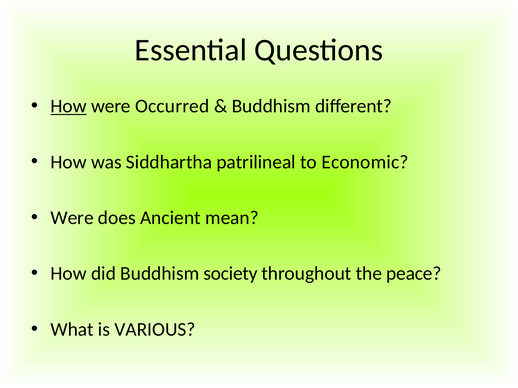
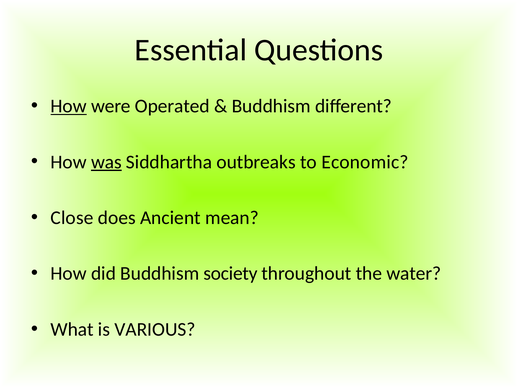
Occurred: Occurred -> Operated (172, 106)
was underline: none -> present (106, 162)
patrilineal: patrilineal -> outbreaks (256, 162)
Were: Were -> Close (72, 218)
peace: peace -> water (414, 274)
